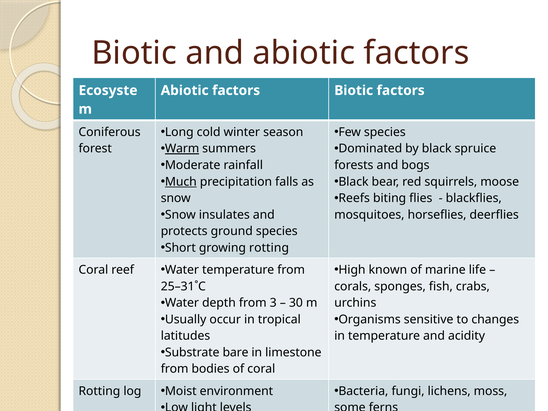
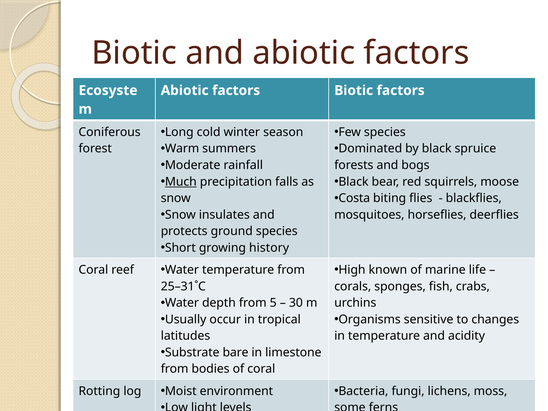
Warm underline: present -> none (182, 149)
Reefs: Reefs -> Costa (354, 198)
growing rotting: rotting -> history (269, 248)
3: 3 -> 5 (273, 303)
